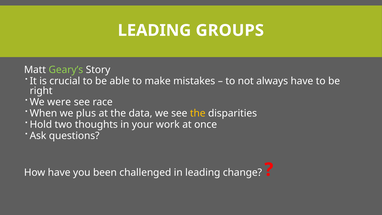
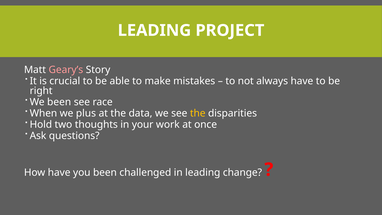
GROUPS: GROUPS -> PROJECT (230, 30)
Geary’s colour: light green -> pink (66, 70)
We were: were -> been (59, 102)
